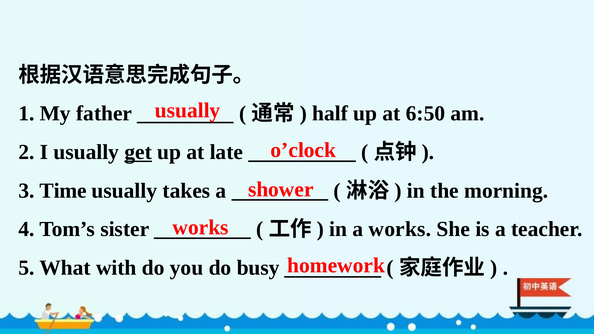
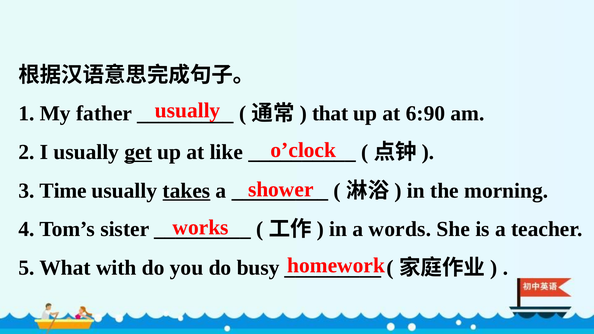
half: half -> that (330, 114)
6:50: 6:50 -> 6:90 (425, 114)
late: late -> like (226, 152)
takes underline: none -> present (186, 191)
a works: works -> words (400, 229)
